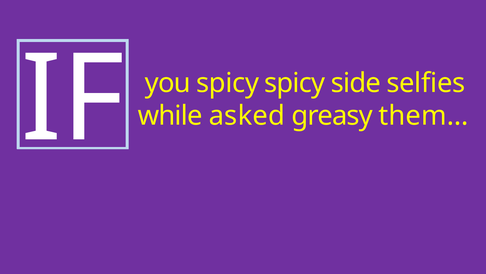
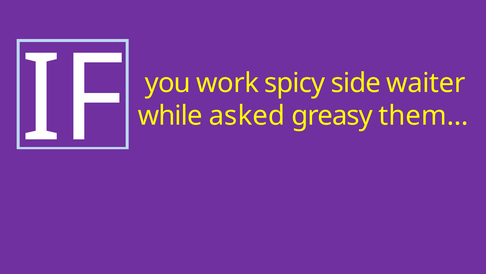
you spicy: spicy -> work (228, 83)
selfies: selfies -> waiter (426, 83)
